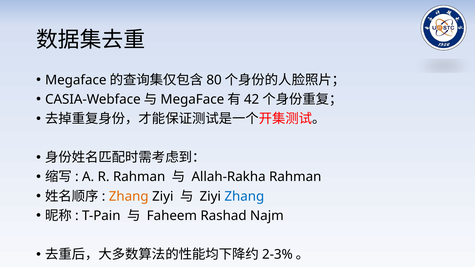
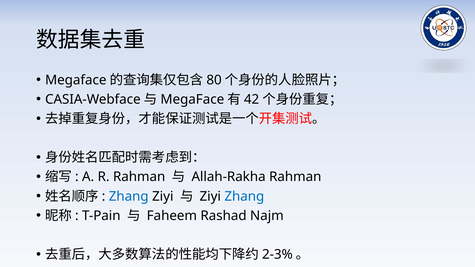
Zhang colour: orange -> blue (129, 196)
